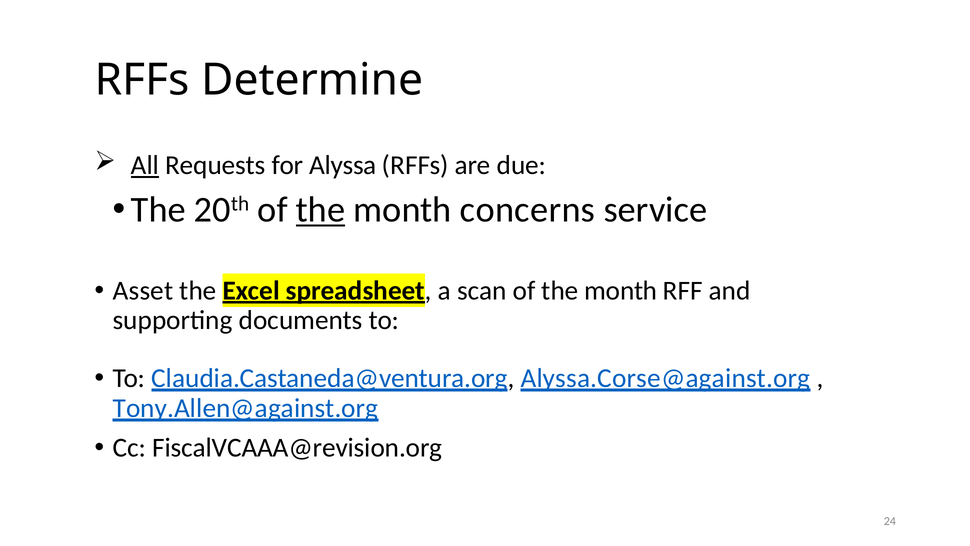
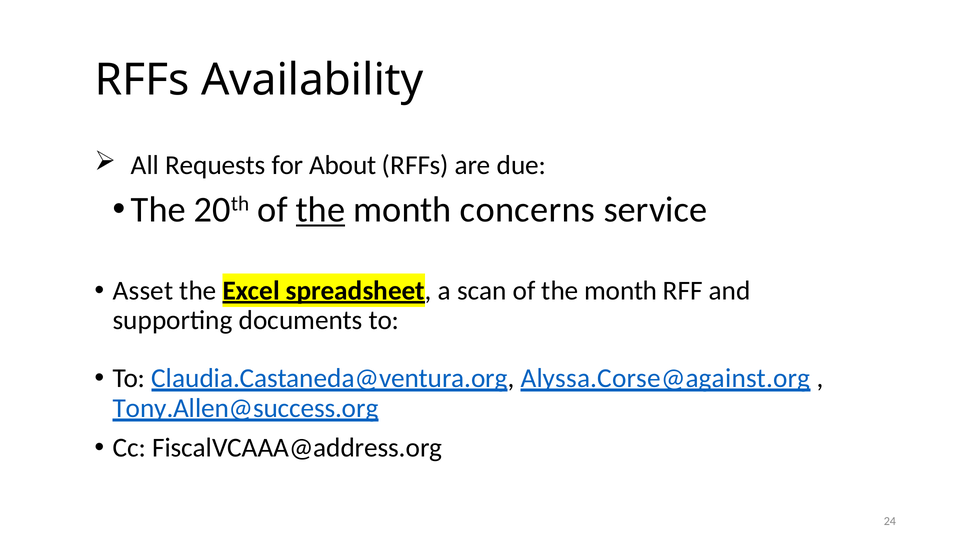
Determine: Determine -> Availability (312, 80)
All underline: present -> none (145, 165)
Alyssa: Alyssa -> About (343, 165)
Tony.Allen@against.org: Tony.Allen@against.org -> Tony.Allen@success.org (246, 408)
FiscalVCAAA@revision.org: FiscalVCAAA@revision.org -> FiscalVCAAA@address.org (297, 448)
